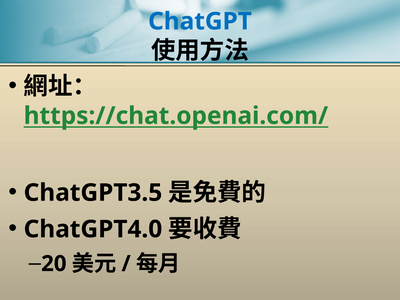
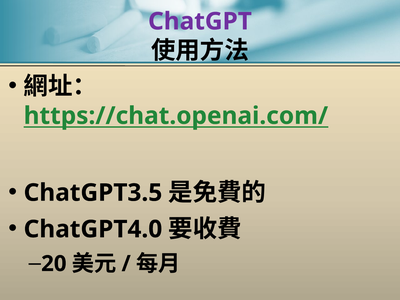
ChatGPT colour: blue -> purple (200, 21)
